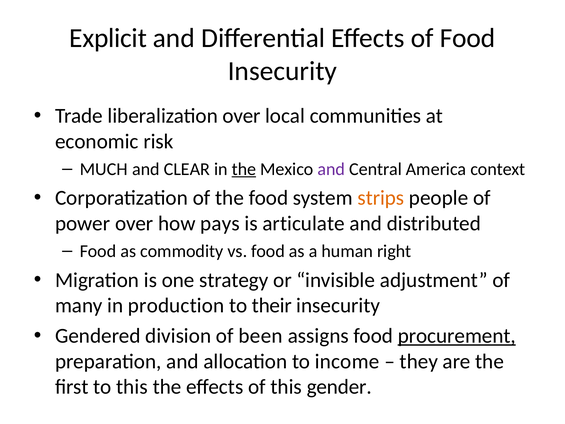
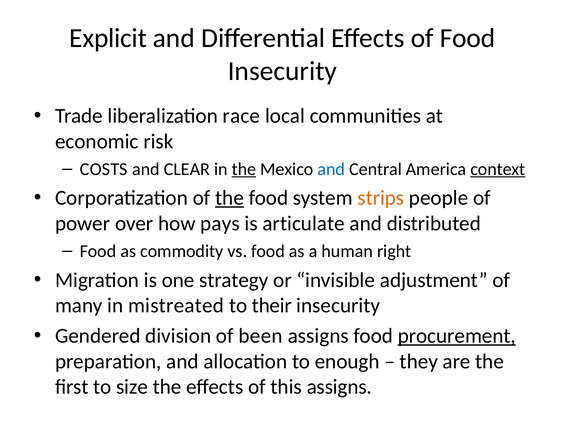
liberalization over: over -> race (241, 116)
MUCH: MUCH -> COSTS (104, 169)
and colour: purple -> blue (331, 169)
context underline: none -> present (498, 169)
the underline: none -> present (230, 198)
production: production -> mistreated (176, 305)
income: income -> enough (347, 361)
to this: this -> size (132, 387)
this gender: gender -> assigns (339, 387)
